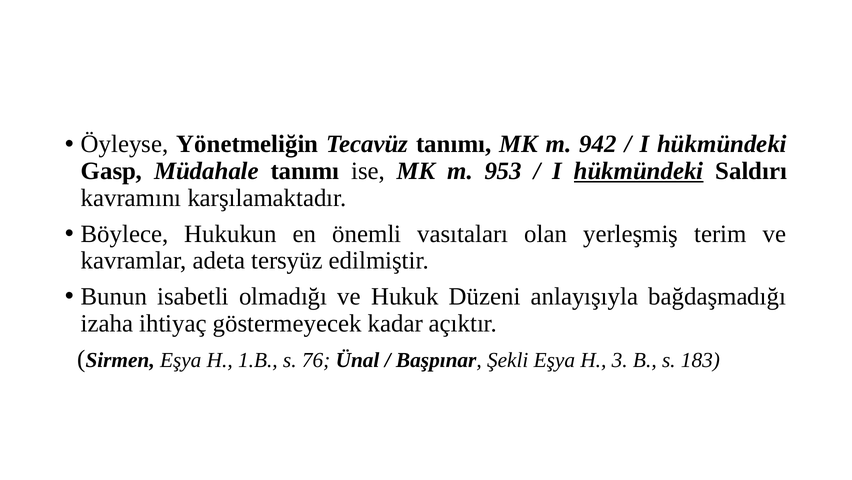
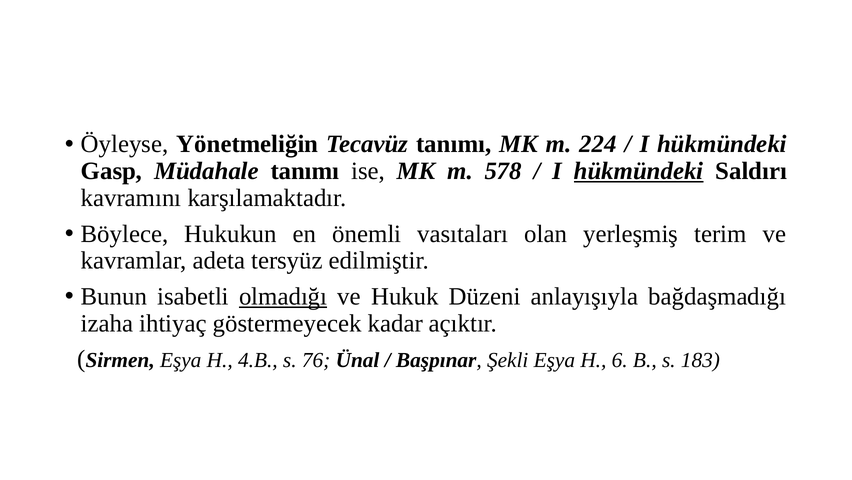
942: 942 -> 224 (598, 144)
953: 953 -> 578 (503, 171)
olmadığı underline: none -> present (283, 296)
1.B: 1.B -> 4.B (258, 360)
3: 3 -> 6 (620, 360)
